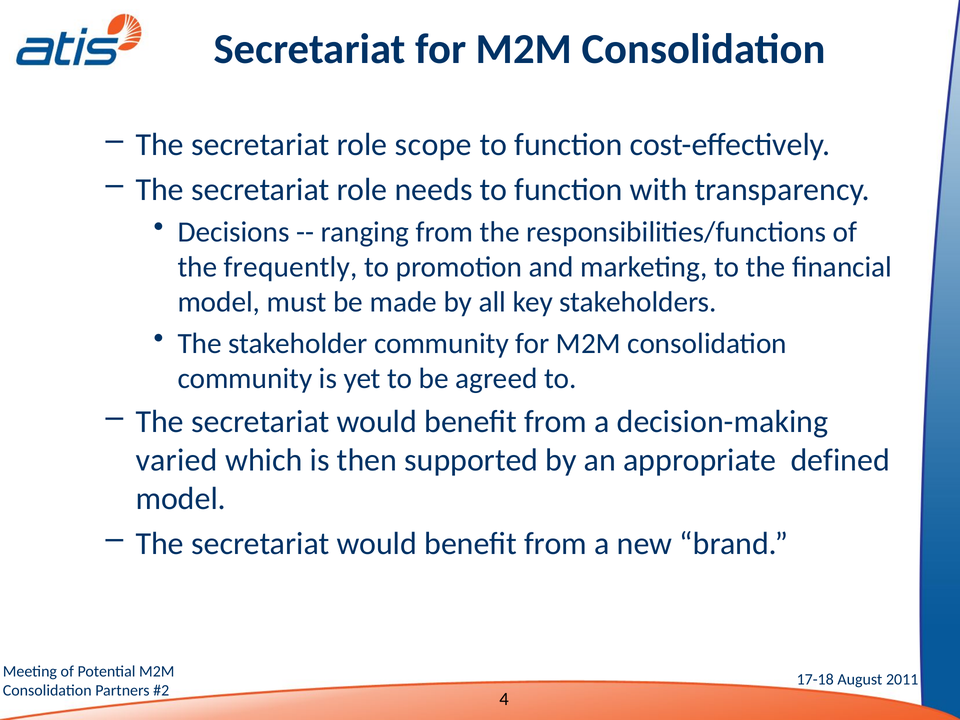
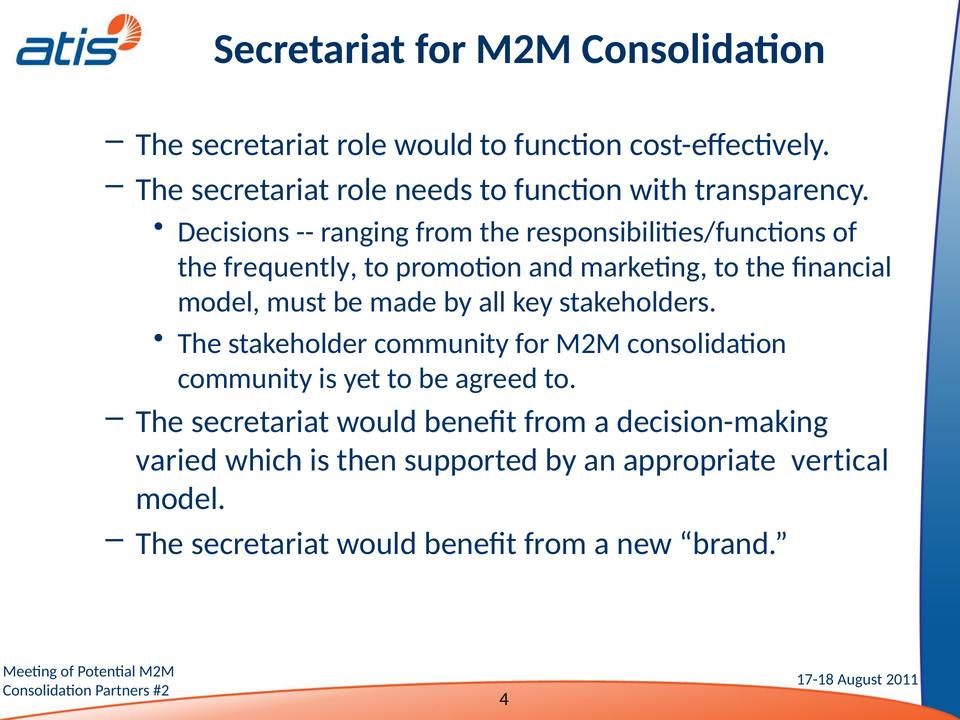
role scope: scope -> would (434, 145)
defined: defined -> vertical (840, 460)
